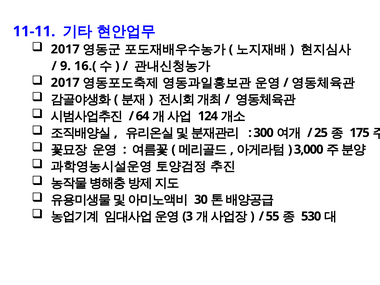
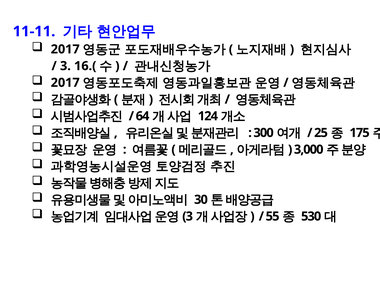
9: 9 -> 3 (65, 66)
